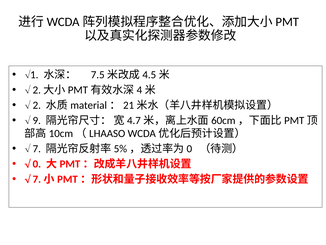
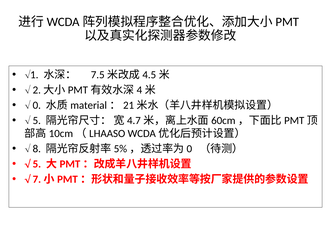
2: 2 -> 0 (37, 105)
9: 9 -> 5 (37, 120)
7: 7 -> 8 (37, 149)
0: 0 -> 5 (37, 164)
